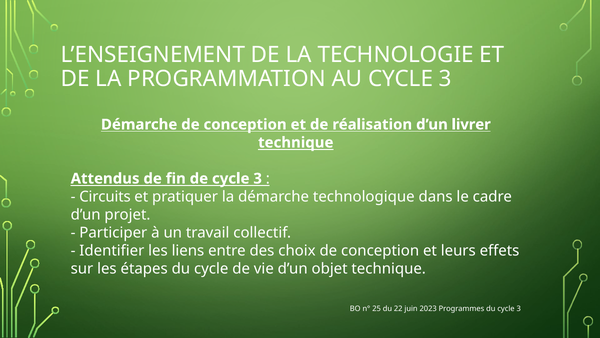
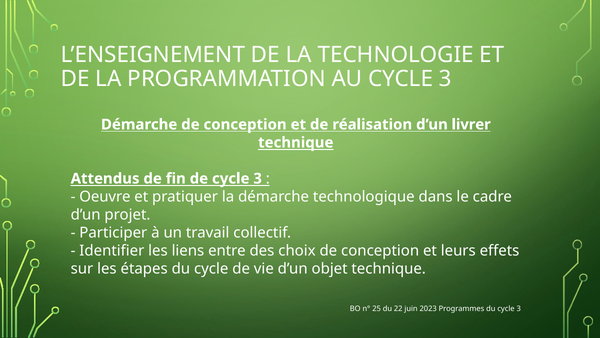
Circuits: Circuits -> Oeuvre (105, 196)
